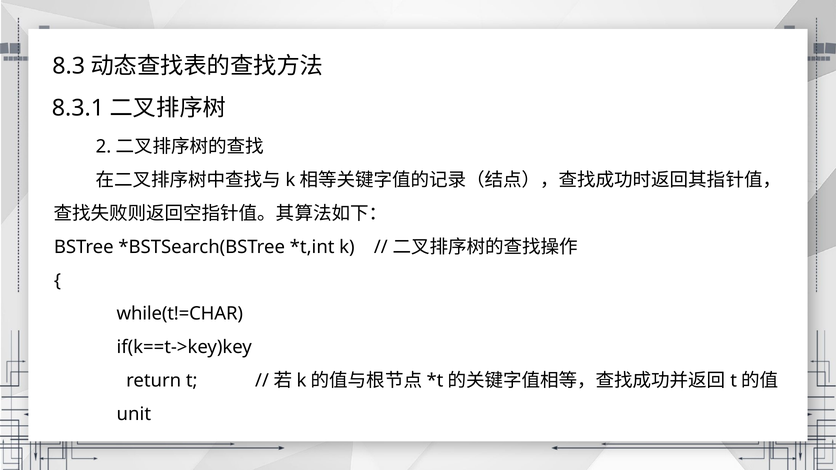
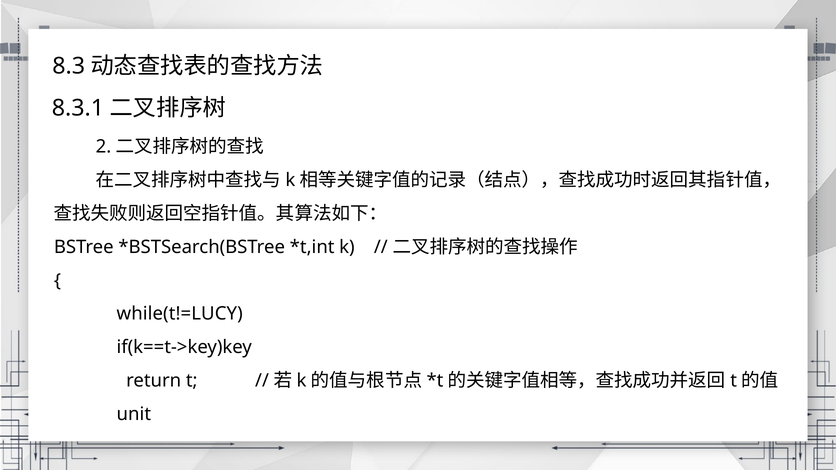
while(t!=CHAR: while(t!=CHAR -> while(t!=LUCY (180, 314)
